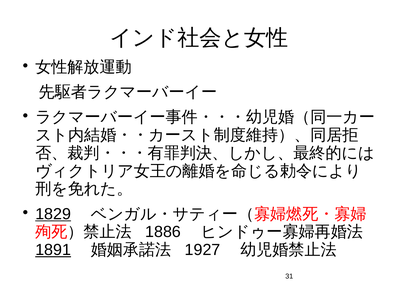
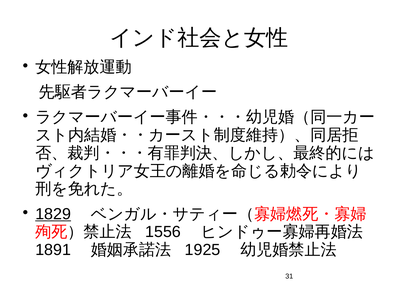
1886: 1886 -> 1556 (163, 231)
1891 underline: present -> none (53, 249)
1927: 1927 -> 1925 (203, 249)
